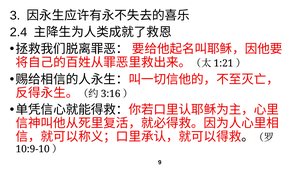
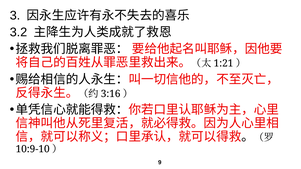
2.4: 2.4 -> 3.2 (18, 32)
